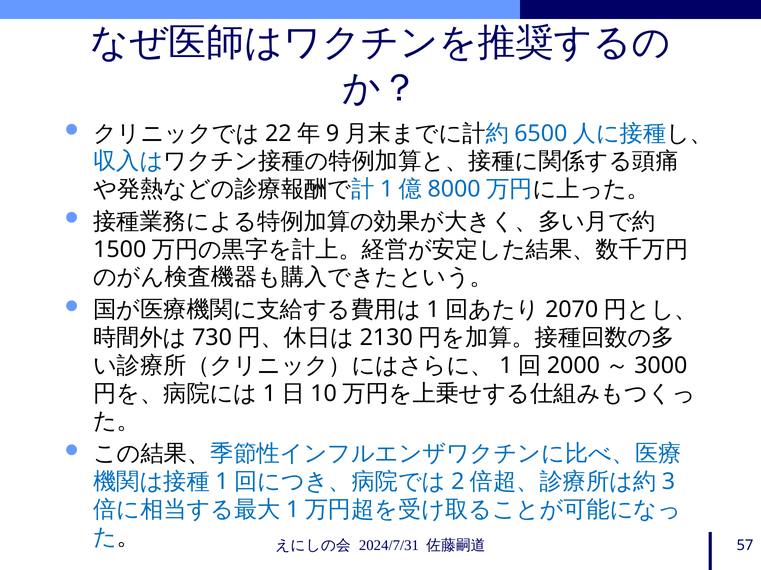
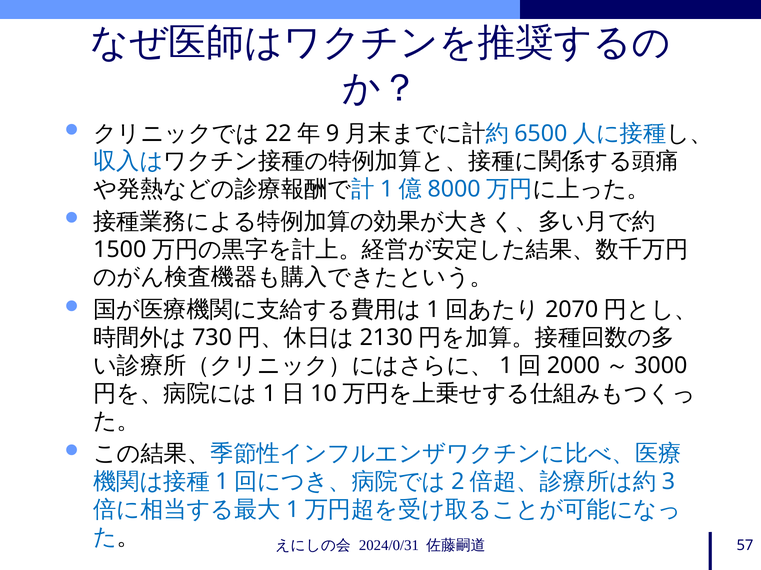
2024/7/31: 2024/7/31 -> 2024/0/31 (389, 546)
